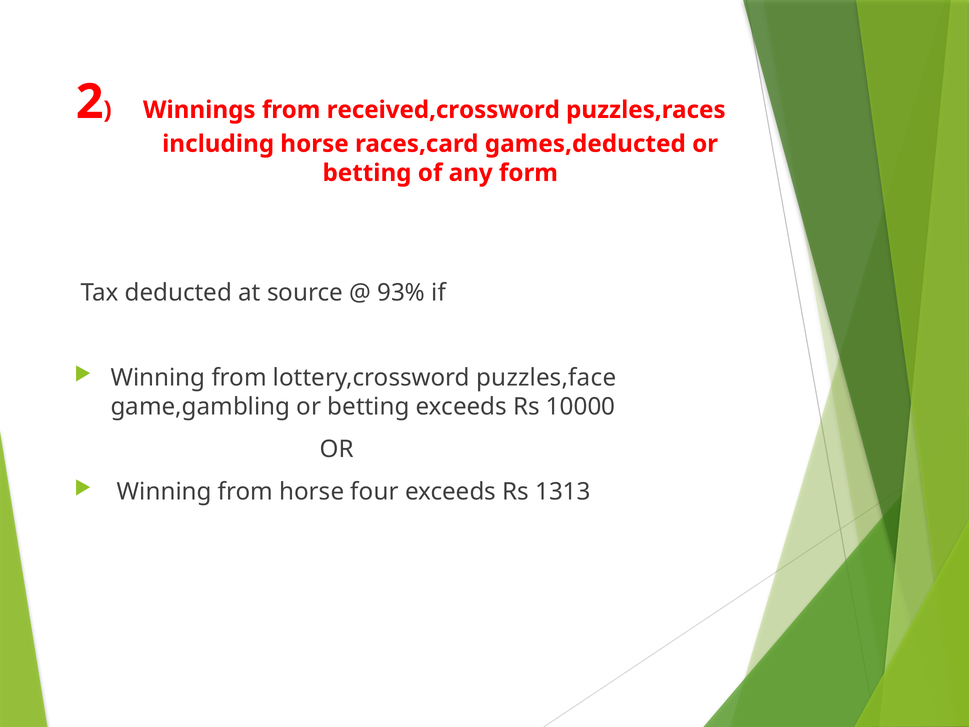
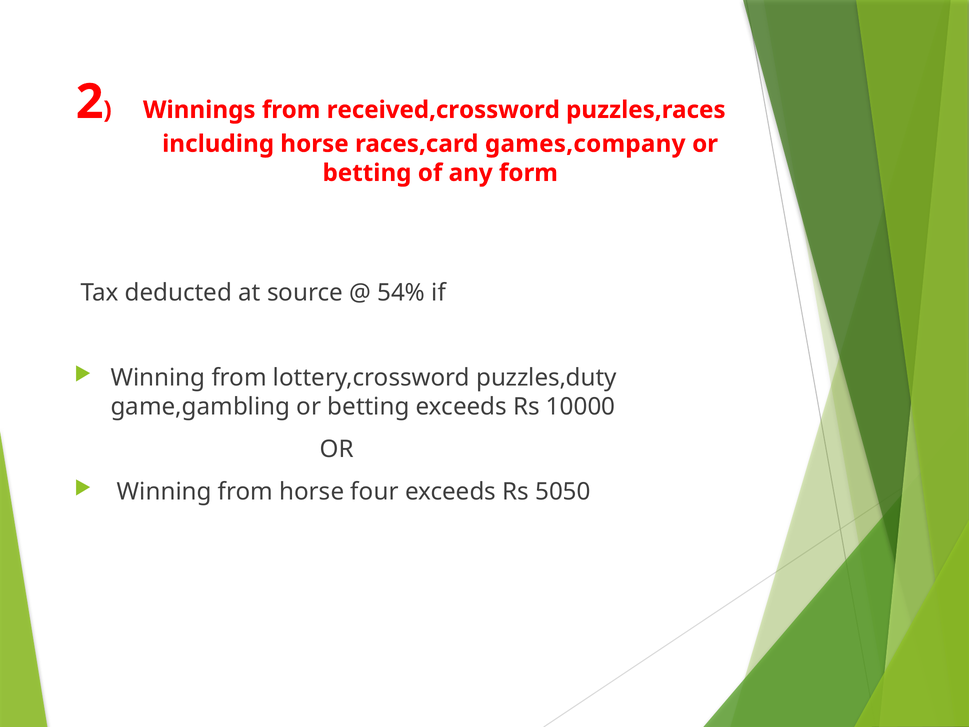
games,deducted: games,deducted -> games,company (585, 144)
93%: 93% -> 54% (401, 293)
puzzles,face: puzzles,face -> puzzles,duty (546, 378)
1313: 1313 -> 5050 (563, 492)
